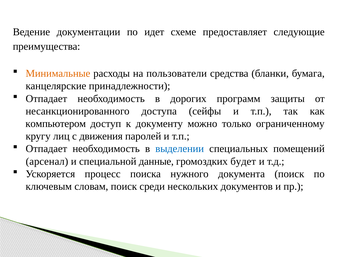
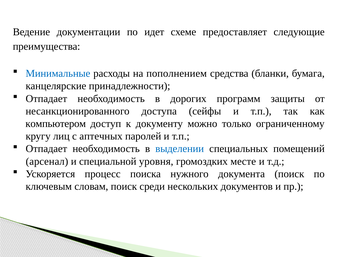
Минимальные colour: orange -> blue (58, 74)
пользователи: пользователи -> пополнением (177, 74)
движения: движения -> аптечных (101, 136)
данные: данные -> уровня (156, 162)
будет: будет -> месте (243, 162)
